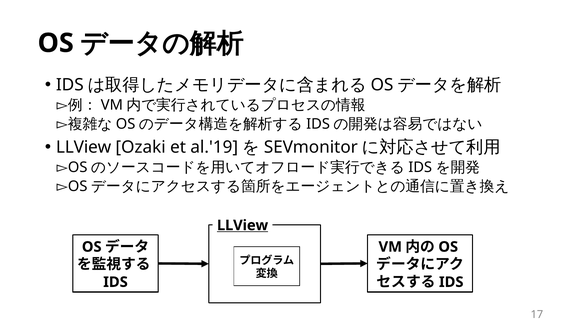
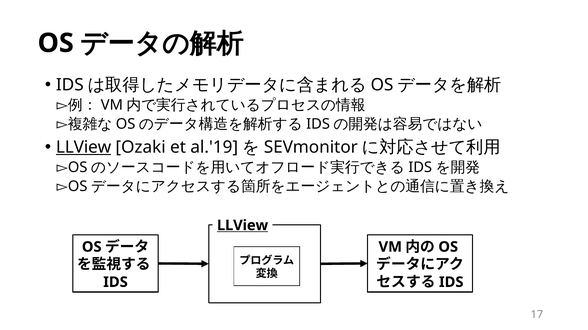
LLView underline: none -> present (84, 147)
